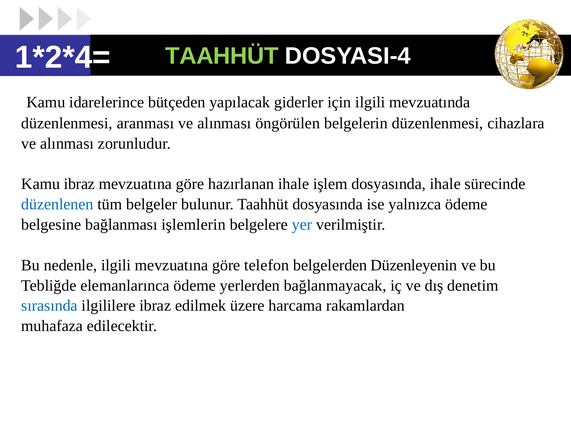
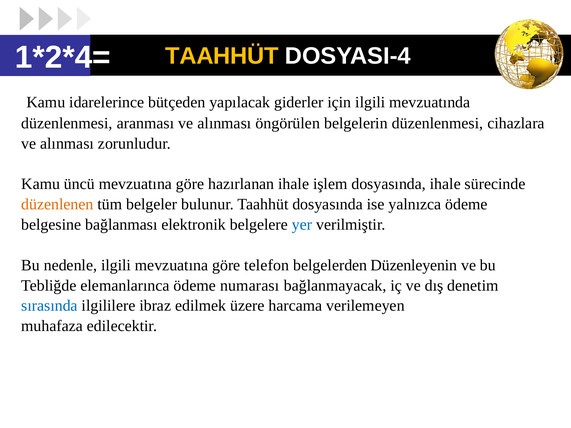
TAAHHÜT colour: light green -> yellow (222, 56)
Kamu ibraz: ibraz -> üncü (79, 184)
düzenlenen colour: blue -> orange (57, 204)
işlemlerin: işlemlerin -> elektronik (194, 225)
yerlerden: yerlerden -> numarası (250, 286)
rakamlardan: rakamlardan -> verilemeyen (365, 306)
